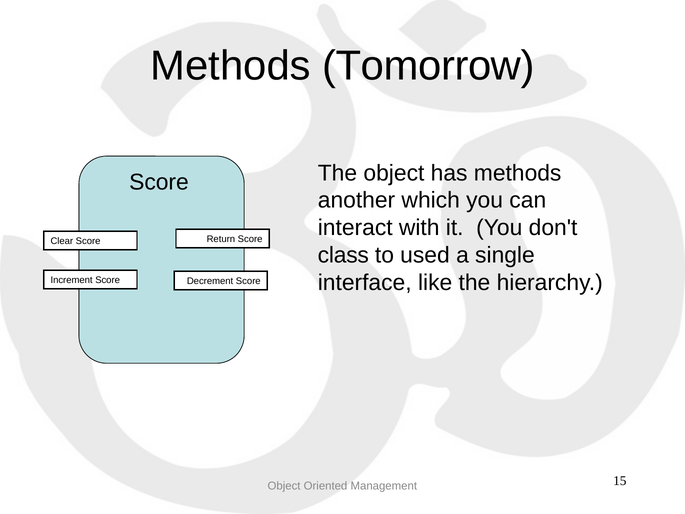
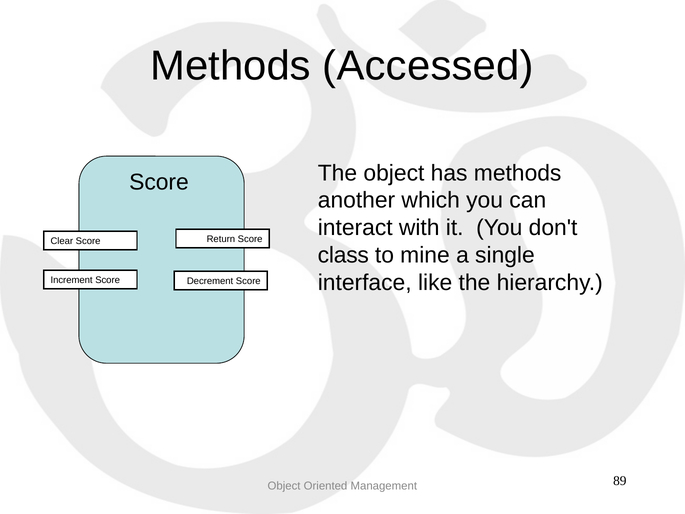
Tomorrow: Tomorrow -> Accessed (428, 66)
used: used -> mine (425, 255)
15: 15 -> 89 (620, 481)
